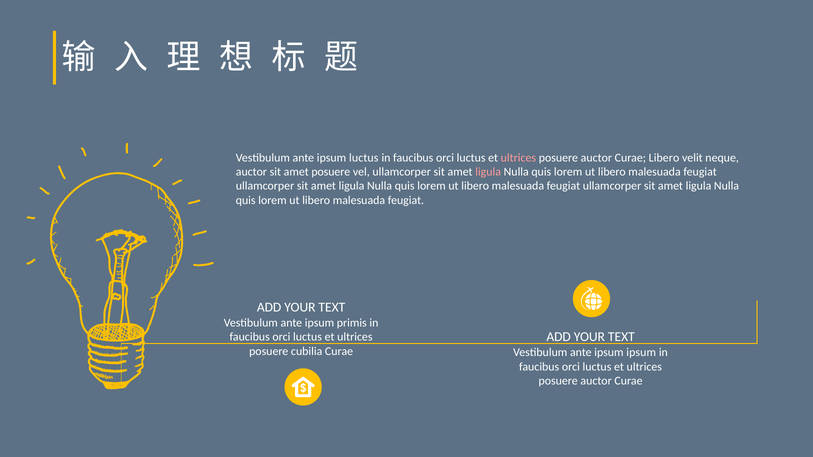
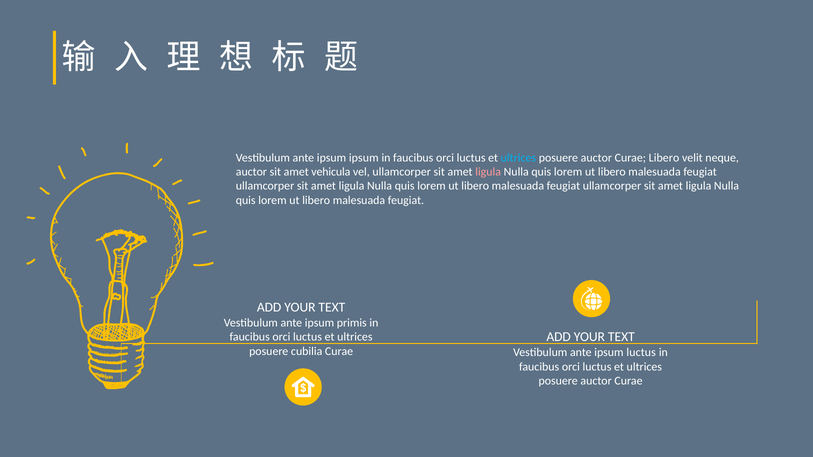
ipsum luctus: luctus -> ipsum (364, 158)
ultrices colour: pink -> light blue (518, 158)
amet posuere: posuere -> vehicula (331, 172)
ipsum ipsum: ipsum -> luctus (641, 353)
